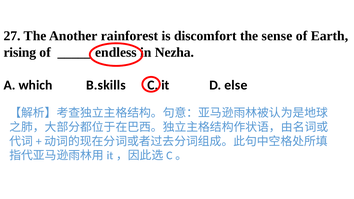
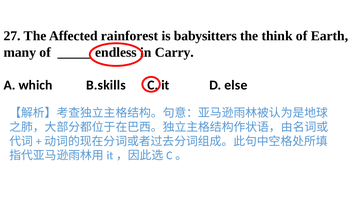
Another: Another -> Affected (73, 36)
discomfort: discomfort -> babysitters (205, 36)
sense: sense -> think (277, 36)
rising: rising -> many (20, 52)
Nezha: Nezha -> Carry (174, 52)
